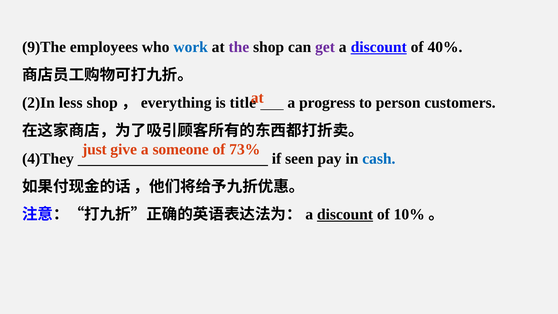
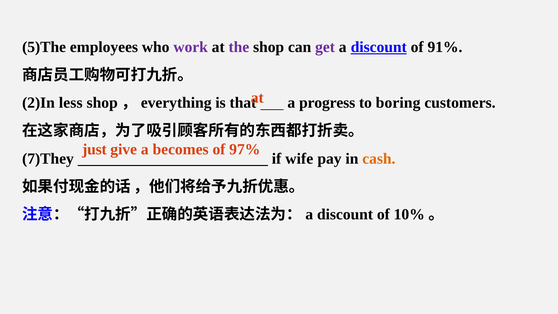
9)The: 9)The -> 5)The (44, 47)
work colour: blue -> purple (191, 47)
40%: 40% -> 91% (445, 47)
title: title -> that (243, 103)
person: person -> boring (398, 103)
someone: someone -> becomes (181, 149)
73%: 73% -> 97% (245, 149)
4)They: 4)They -> 7)They (48, 159)
seen: seen -> wife (299, 159)
cash colour: blue -> orange (379, 159)
discount underline: present -> none (345, 214)
